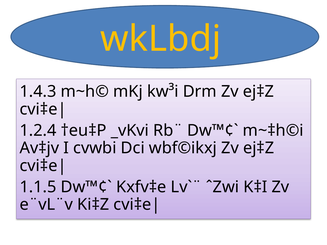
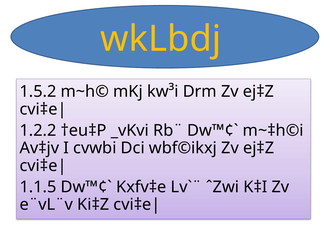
1.4.3: 1.4.3 -> 1.5.2 (38, 92)
1.2.4: 1.2.4 -> 1.2.2 (38, 131)
